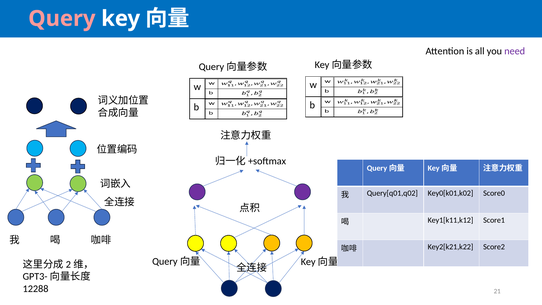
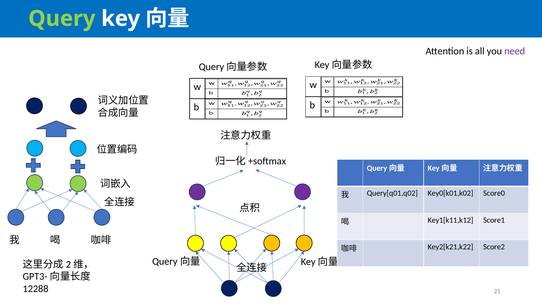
Query colour: pink -> light green (62, 19)
